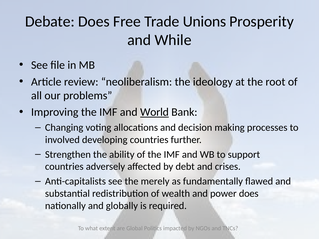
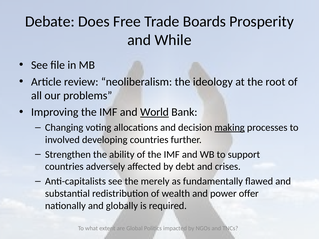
Unions: Unions -> Boards (204, 22)
making underline: none -> present (230, 128)
power does: does -> offer (249, 194)
